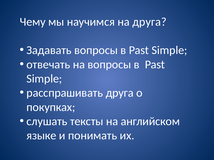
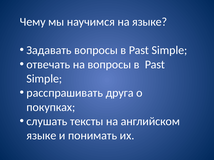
на друга: друга -> языке (150, 22)
